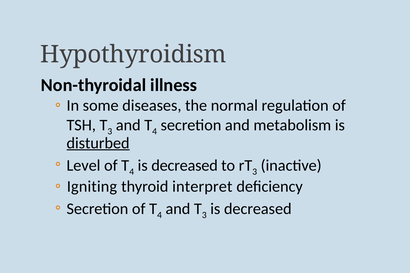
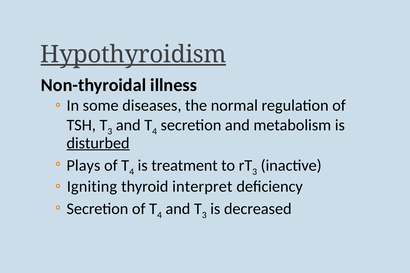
Hypothyroidism underline: none -> present (133, 54)
Level: Level -> Plays (83, 166)
decreased: decreased -> treatment (185, 166)
